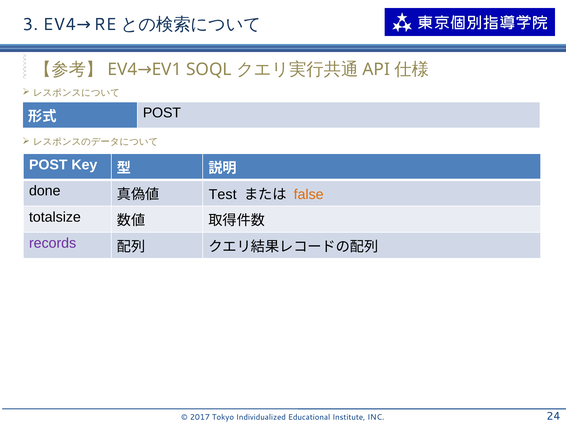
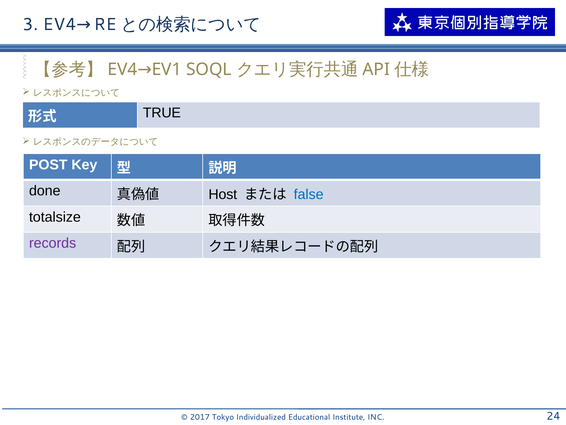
POST: POST -> TRUE (162, 113)
Test: Test -> Host (223, 194)
false colour: orange -> blue (309, 194)
